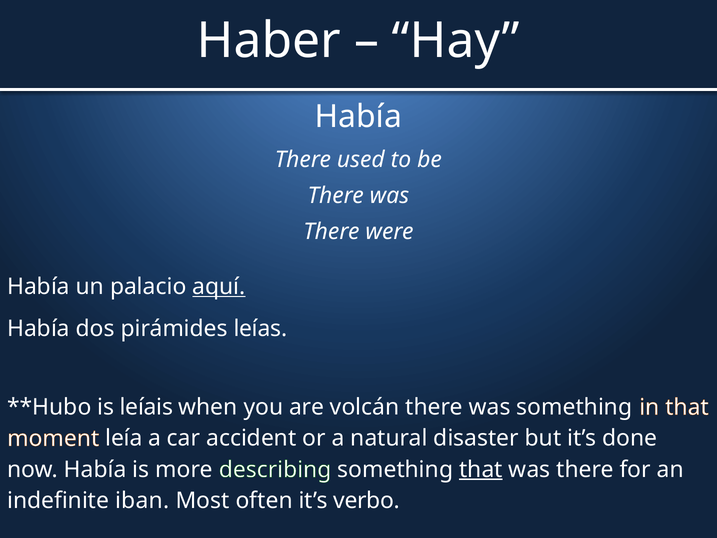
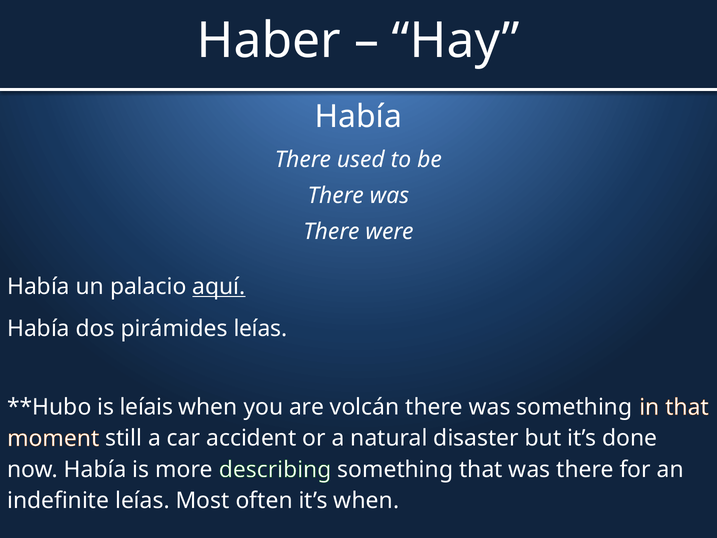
leía: leía -> still (124, 438)
that underline: present -> none (481, 469)
indefinite iban: iban -> leías (142, 501)
it’s verbo: verbo -> when (366, 501)
